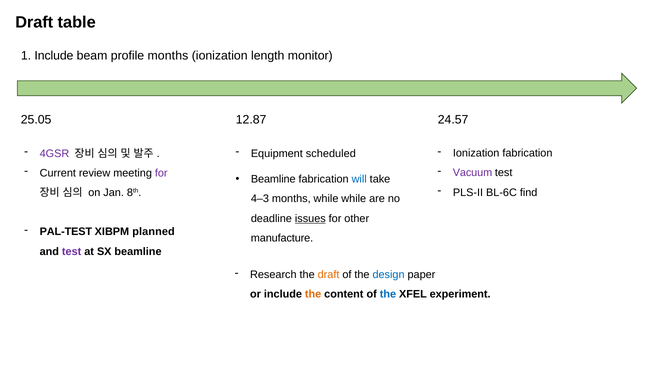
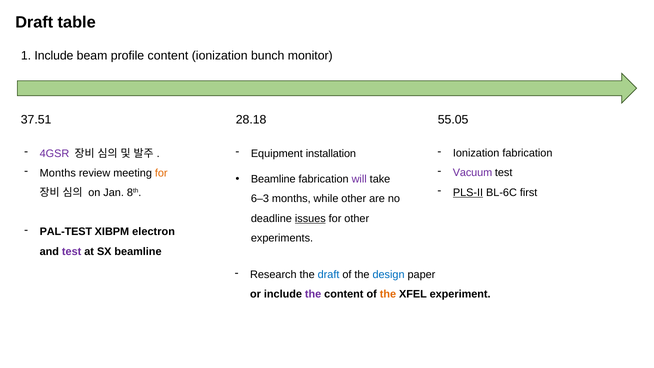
profile months: months -> content (168, 56)
length: length -> bunch (268, 56)
25.05: 25.05 -> 37.51 (36, 120)
12.87: 12.87 -> 28.18 (251, 120)
24.57: 24.57 -> 55.05 (453, 120)
scheduled: scheduled -> installation (331, 153)
Current: Current -> Months (58, 173)
for colour: purple -> orange (161, 173)
will colour: blue -> purple (359, 179)
PLS-II underline: none -> present (468, 192)
find: find -> first (529, 192)
4–3: 4–3 -> 6–3 (260, 199)
while while: while -> other (354, 199)
planned: planned -> electron (154, 232)
manufacture: manufacture -> experiments (282, 238)
draft colour: orange -> blue (329, 275)
the colour: orange -> purple (313, 294)
the colour: blue -> orange (388, 294)
